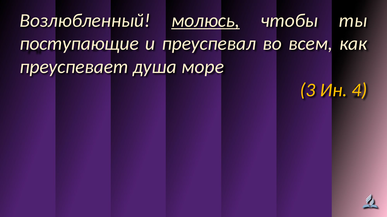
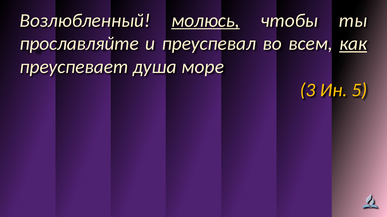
поступающие: поступающие -> прославляйте (79, 44)
как underline: none -> present (353, 44)
4: 4 -> 5 (359, 90)
